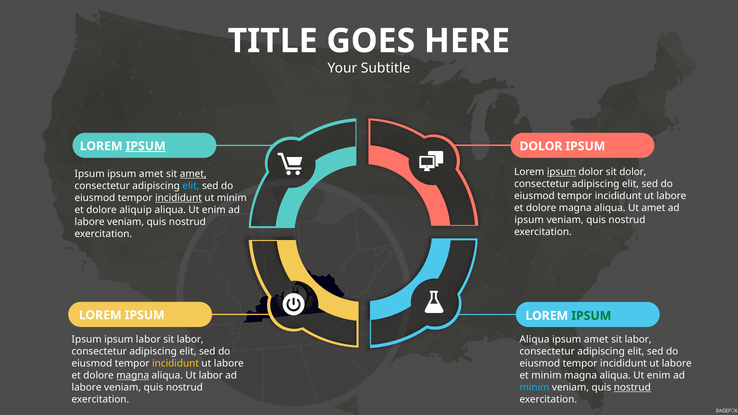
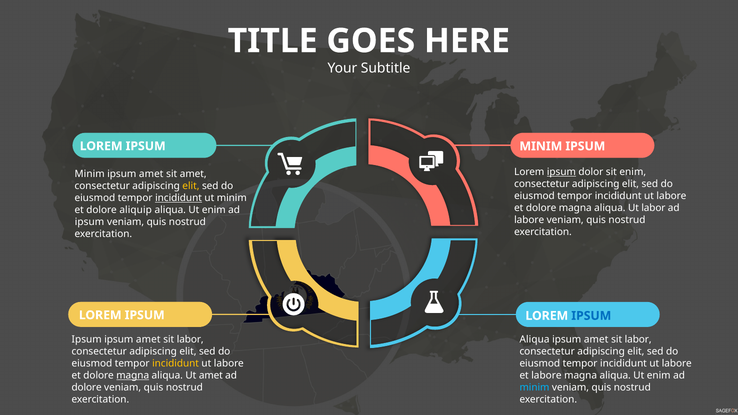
IPSUM underline: present -> none (146, 146)
DOLOR: DOLOR -> MINIM (541, 146)
sit dolor: dolor -> enim (633, 172)
Ipsum: Ipsum -> Minim (90, 174)
amet underline: present -> none (193, 174)
elit colour: light blue -> yellow (191, 186)
Ut amet: amet -> labor (653, 208)
ipsum: ipsum -> labore (529, 220)
labore: labore -> ipsum (89, 222)
IPSUM colour: green -> blue (591, 316)
labor: labor -> amet (148, 339)
Ut labor: labor -> amet (211, 375)
et minim: minim -> labore (546, 375)
labore: labore -> dolore (87, 387)
nostrud underline: present -> none (632, 387)
